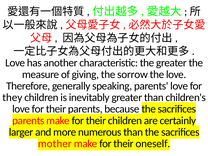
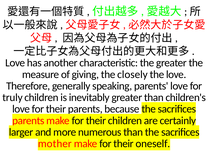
sorrow: sorrow -> closely (133, 74)
they: they -> truly (12, 97)
